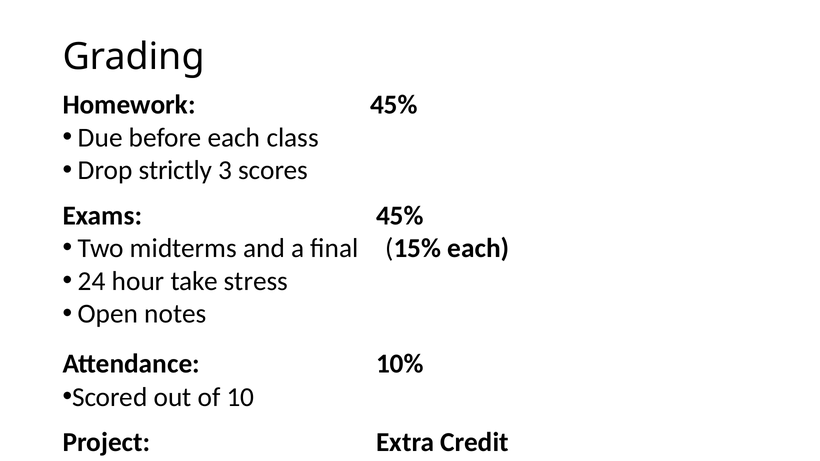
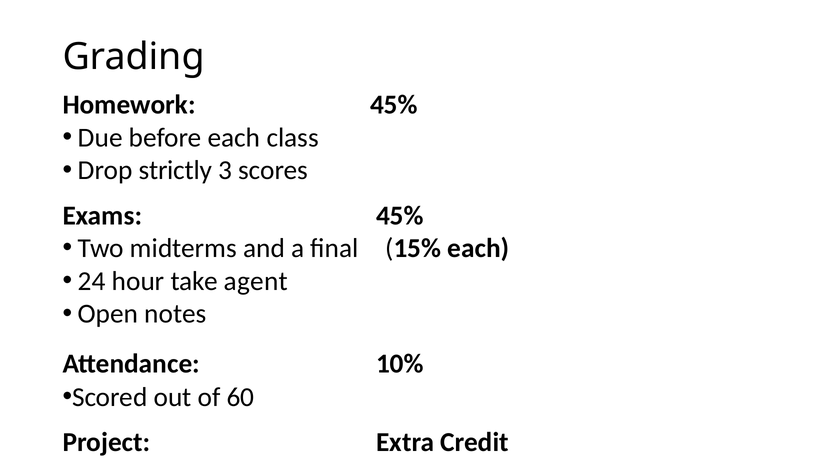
stress: stress -> agent (256, 281)
10: 10 -> 60 (240, 397)
